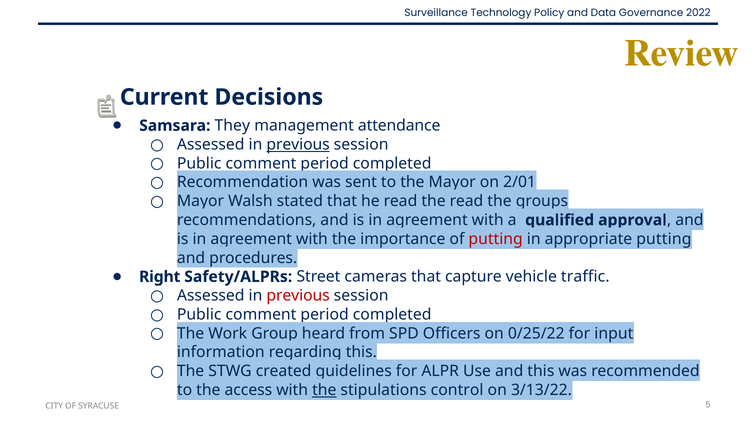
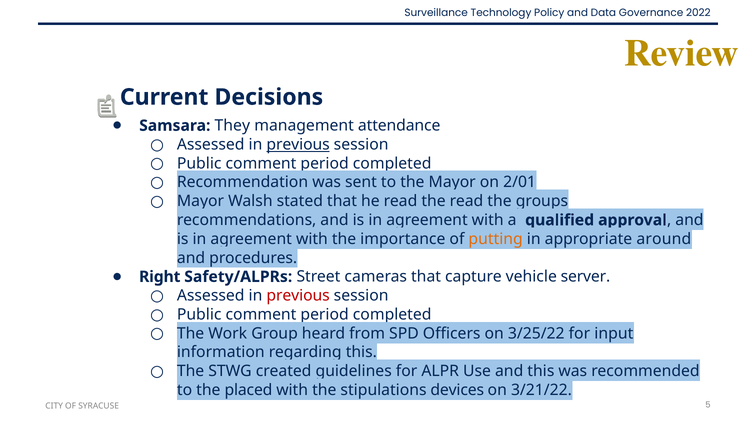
putting colour: red -> orange (496, 239)
appropriate putting: putting -> around (664, 239)
traffic: traffic -> server (585, 277)
0/25/22: 0/25/22 -> 3/25/22 (536, 334)
access: access -> placed (248, 390)
the underline: present -> none (324, 390)
control: control -> devices (457, 390)
3/13/22: 3/13/22 -> 3/21/22 (541, 390)
